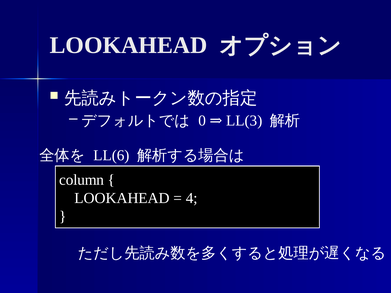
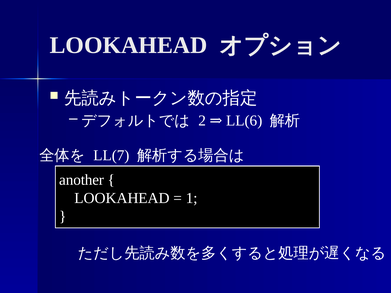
0: 0 -> 2 (202, 121)
LL(3: LL(3 -> LL(6 (244, 121)
LL(6: LL(6 -> LL(7 (111, 156)
column: column -> another (82, 180)
4: 4 -> 1 (192, 198)
